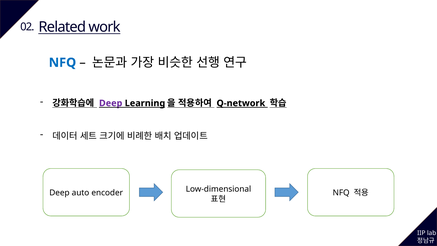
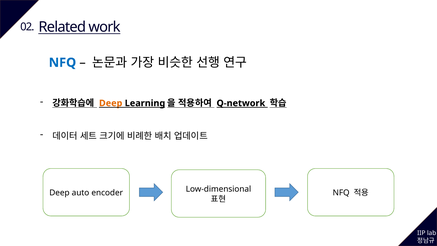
Deep colour: purple -> orange (111, 103)
